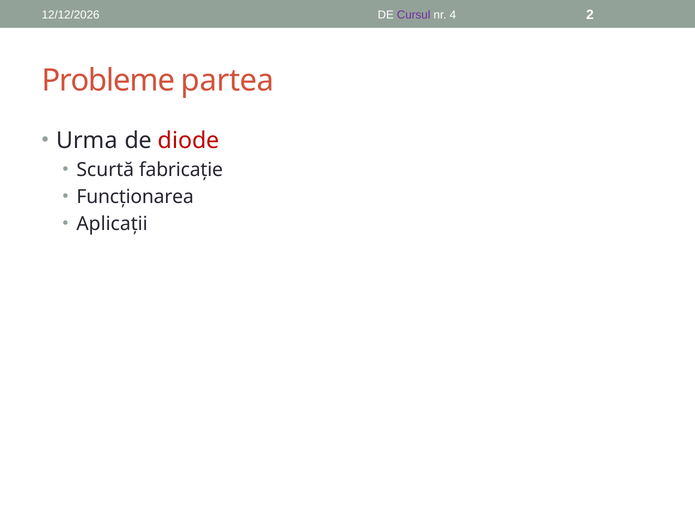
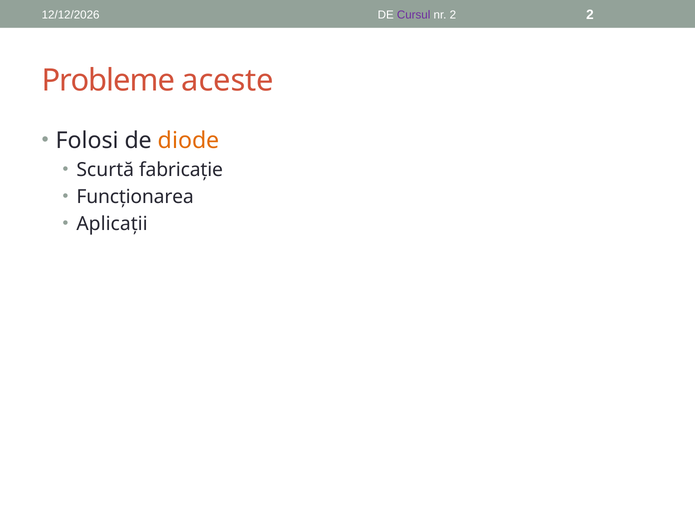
nr 4: 4 -> 2 (453, 15)
partea: partea -> aceste (228, 80)
Urma: Urma -> Folosi (87, 141)
diode colour: red -> orange (189, 141)
